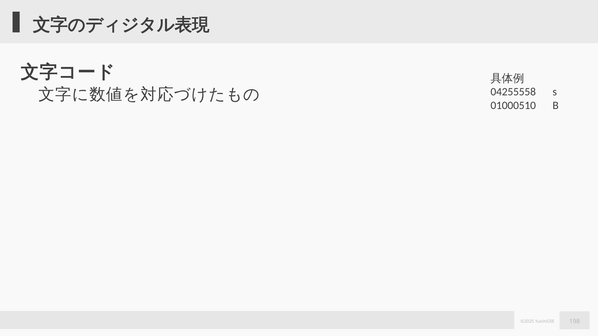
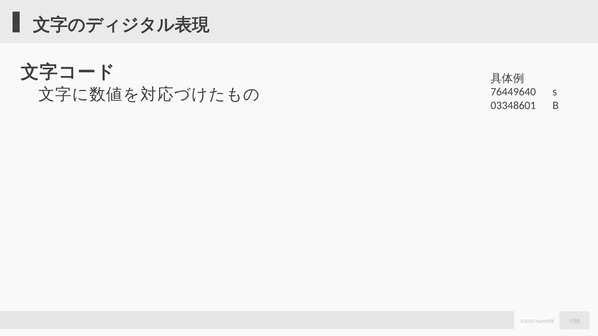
04255558: 04255558 -> 76449640 (513, 92)
01000510: 01000510 -> 03348601 (513, 105)
